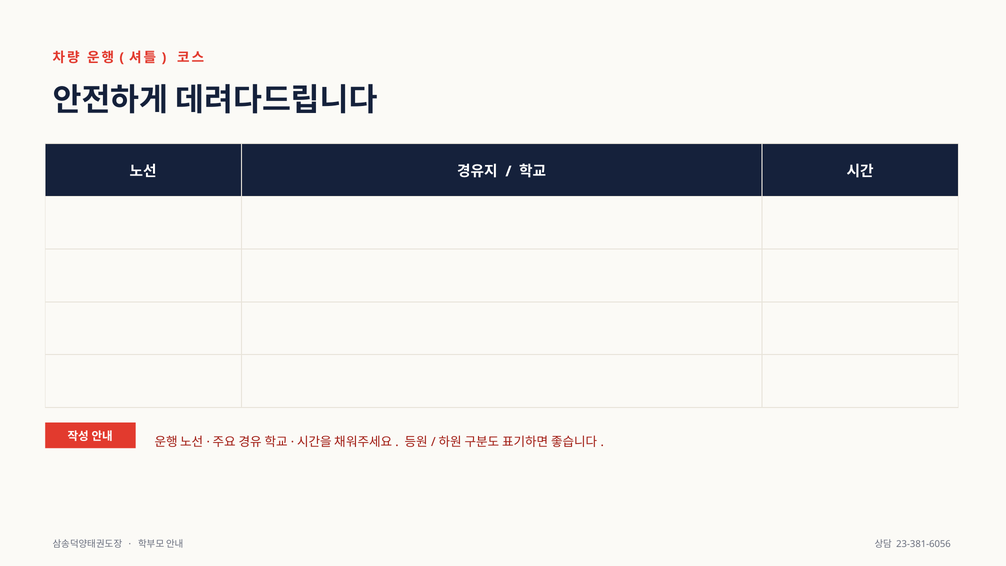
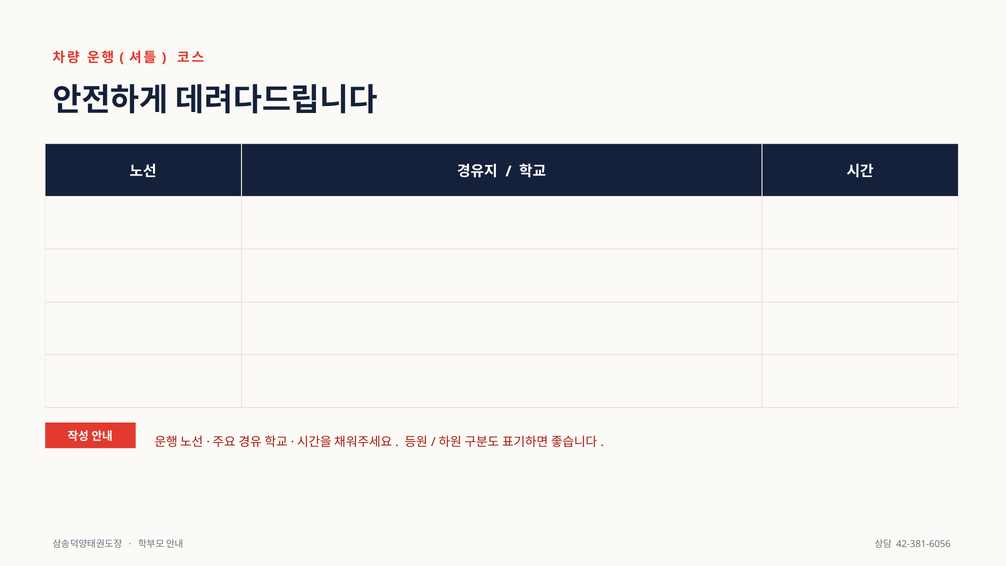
23-381-6056: 23-381-6056 -> 42-381-6056 (923, 544)
